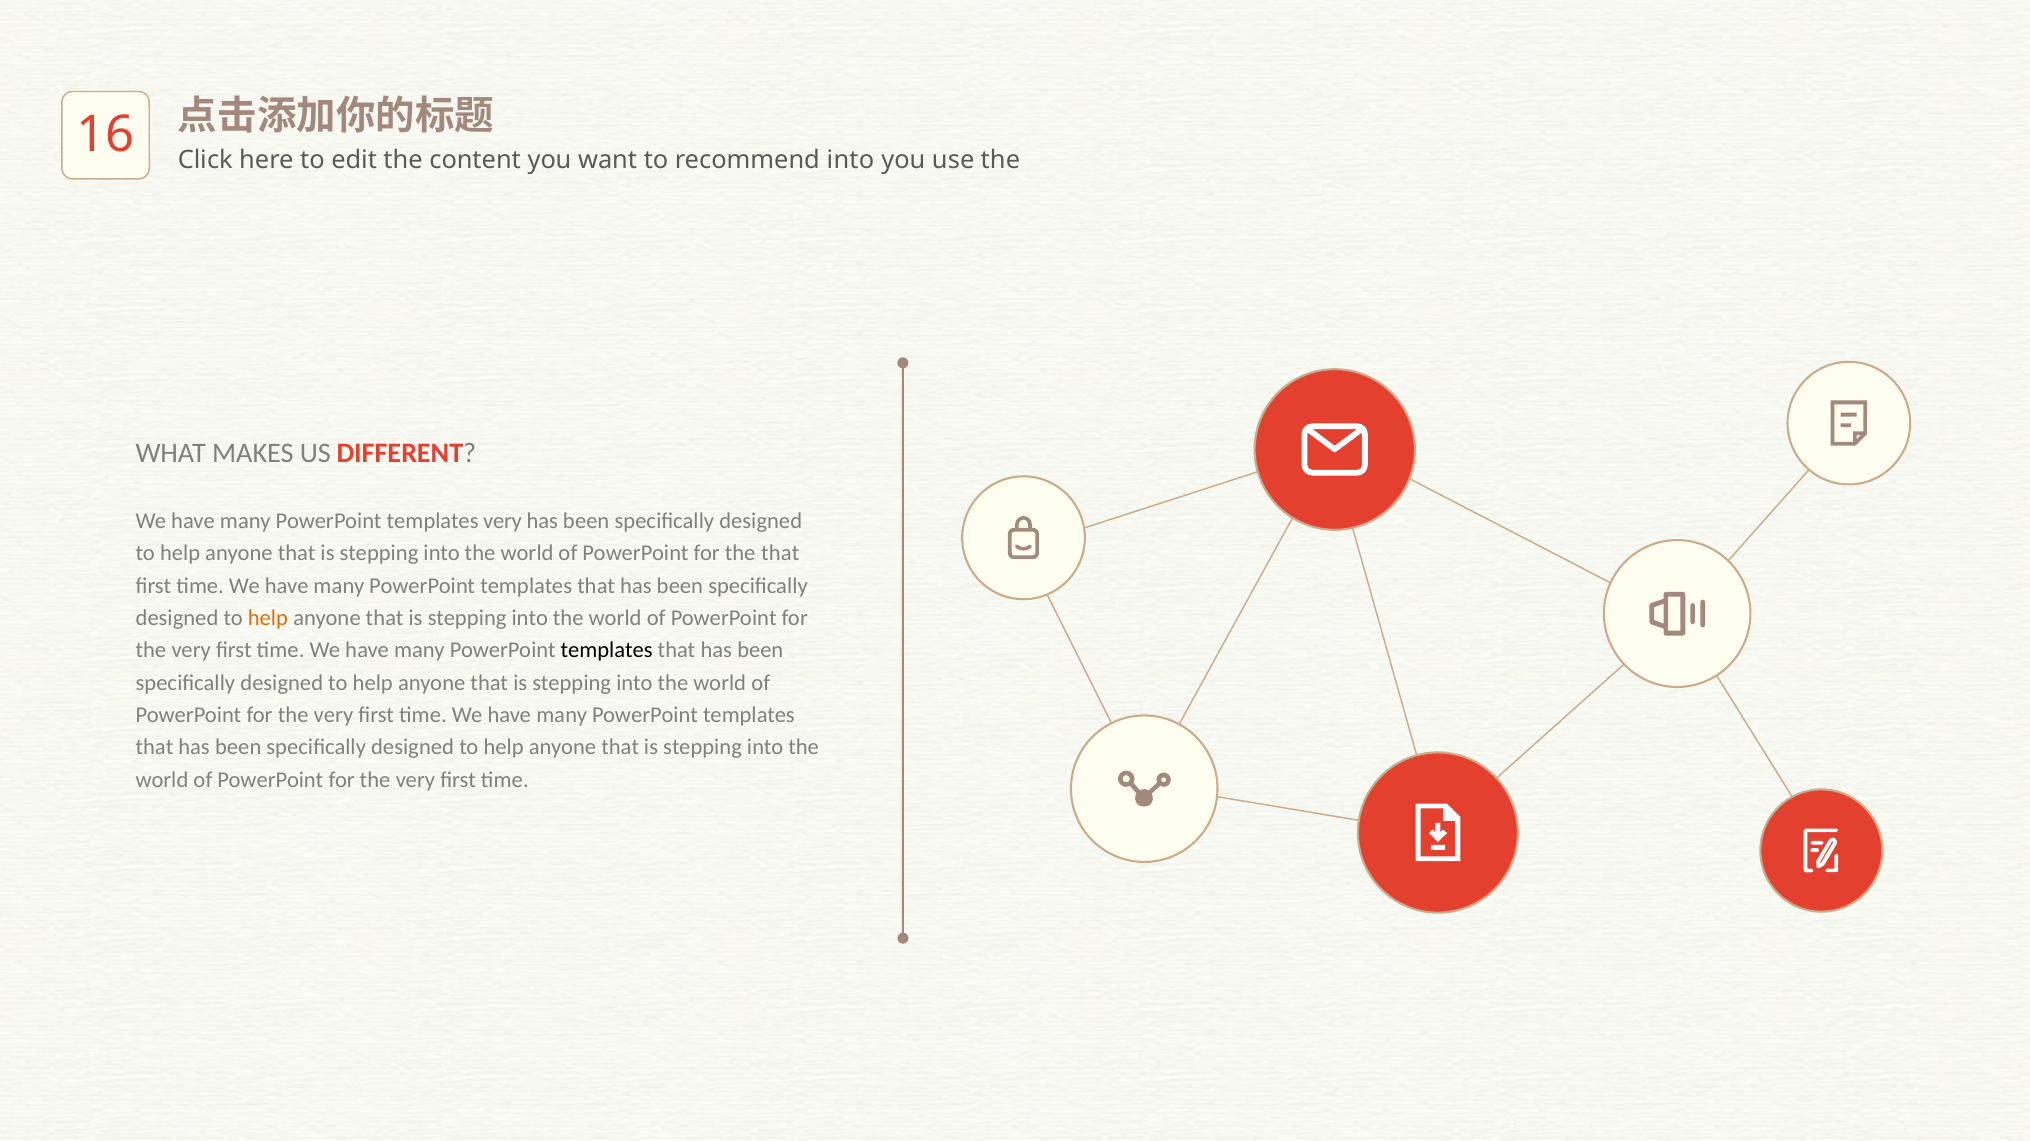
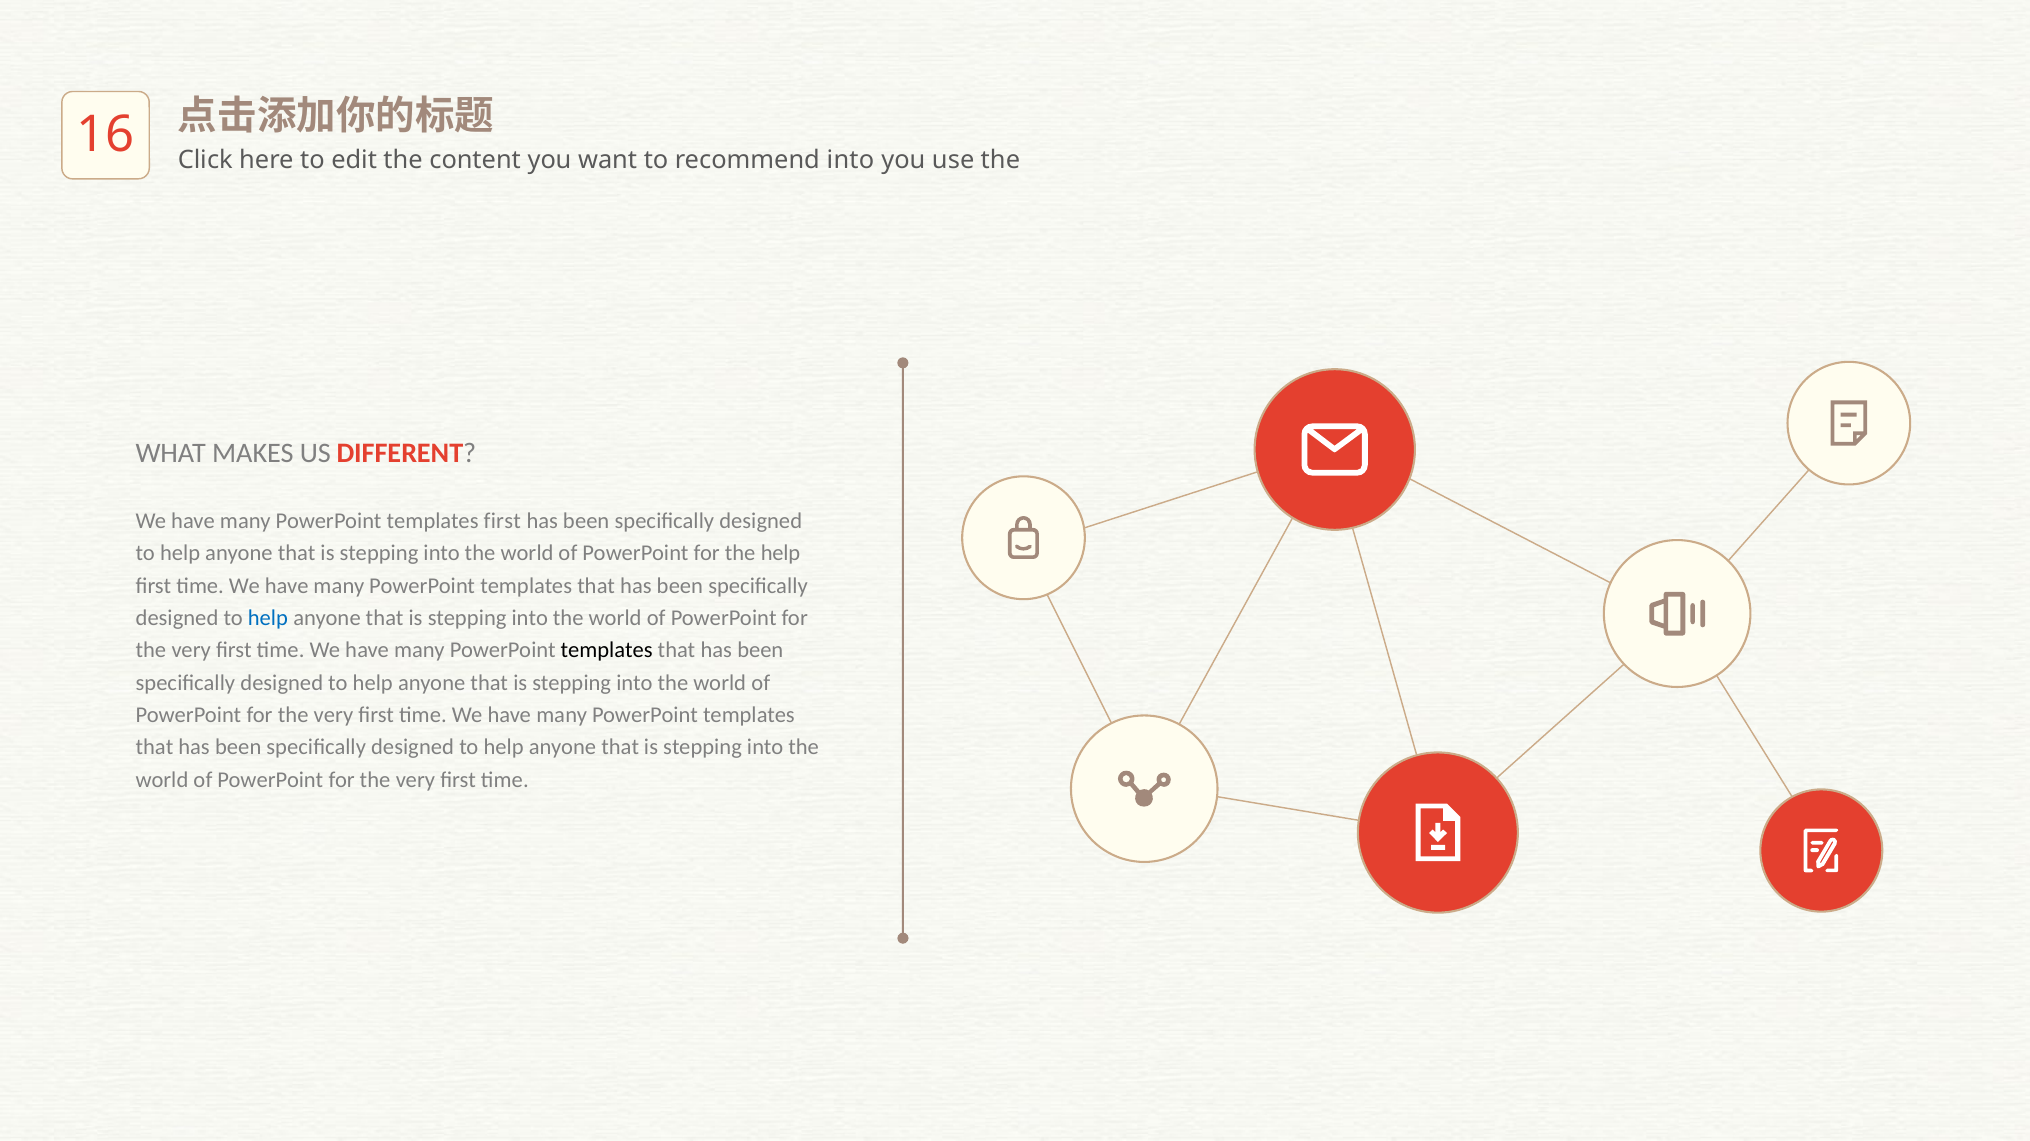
templates very: very -> first (502, 521)
the that: that -> help (781, 554)
help colour: orange -> blue (268, 618)
